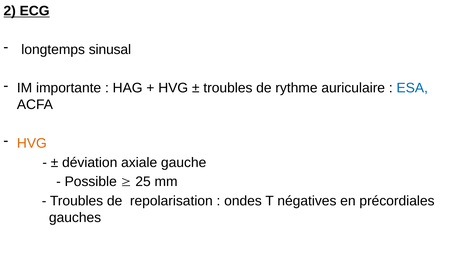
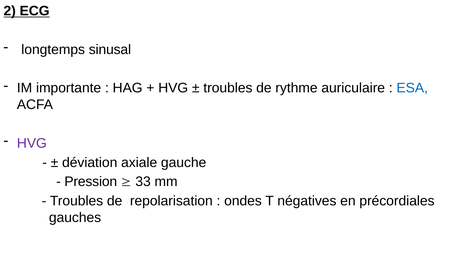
HVG colour: orange -> purple (32, 144)
Possible: Possible -> Pression (91, 182)
25: 25 -> 33 (143, 182)
